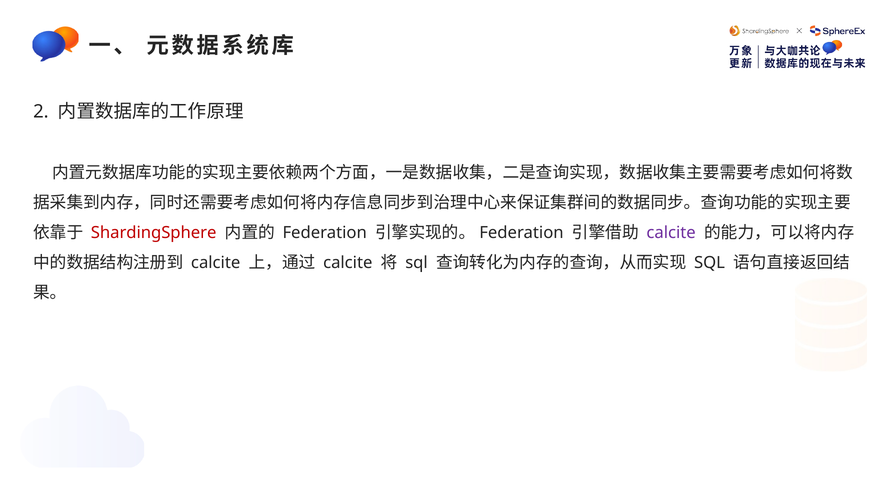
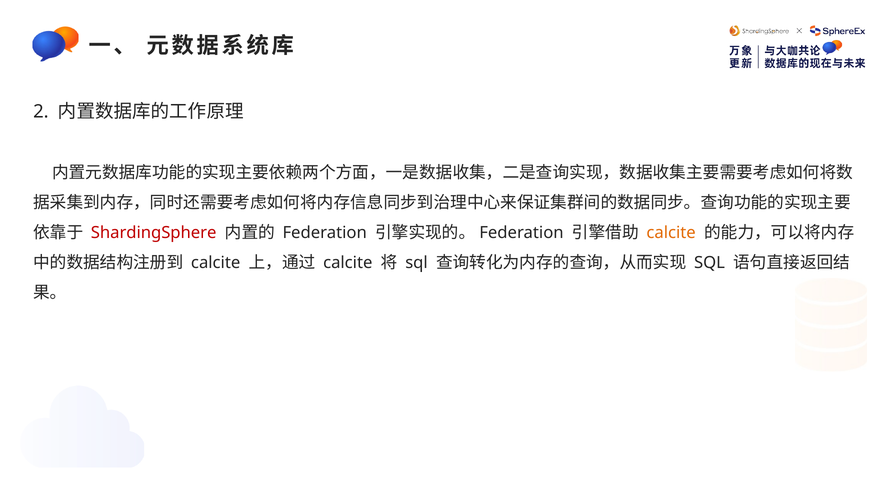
calcite colour: purple -> orange (671, 233)
